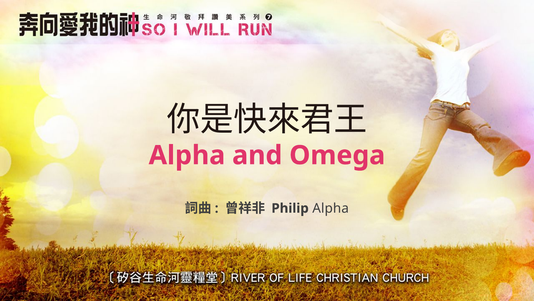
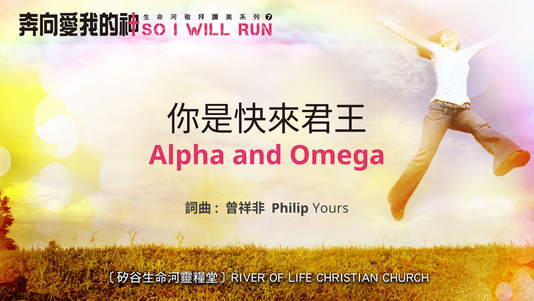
Philip Alpha: Alpha -> Yours (331, 208)
